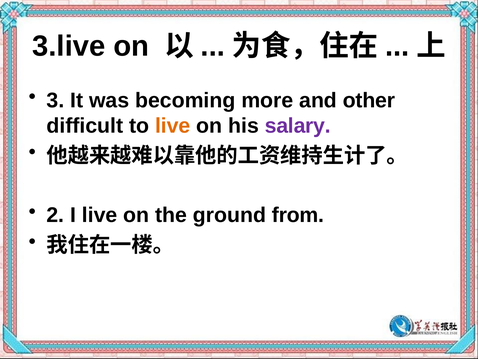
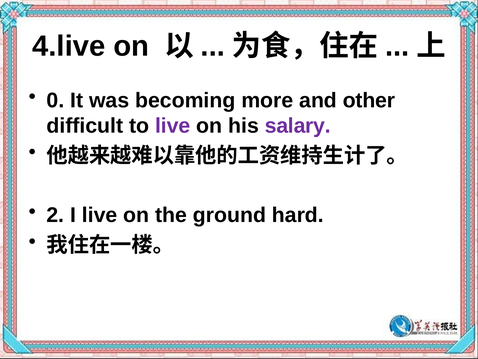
3.live: 3.live -> 4.live (69, 46)
3: 3 -> 0 (55, 100)
live colour: orange -> purple (173, 126)
from: from -> hard (298, 215)
